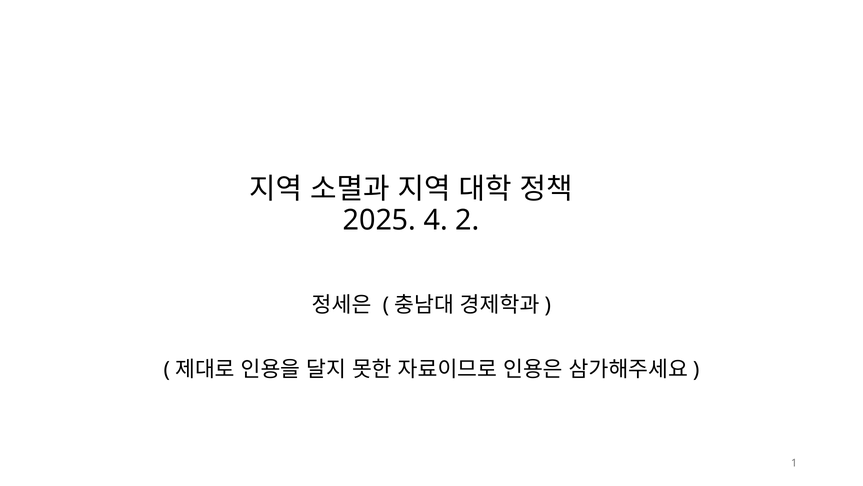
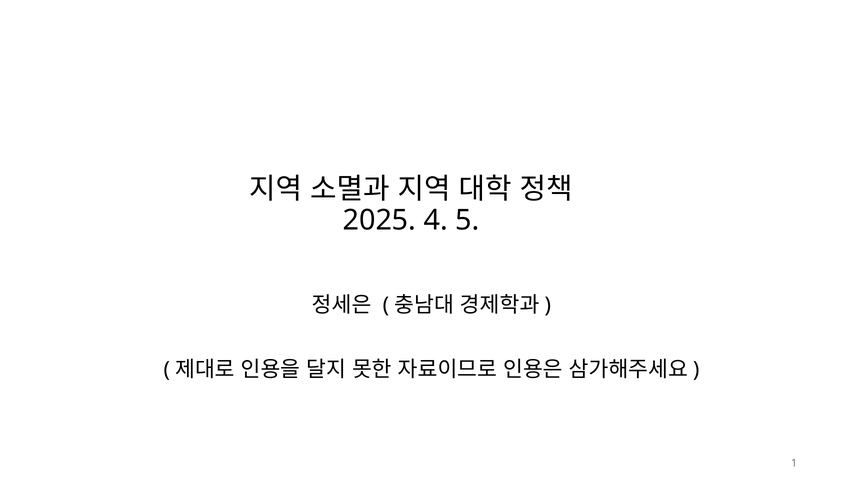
2: 2 -> 5 (467, 220)
